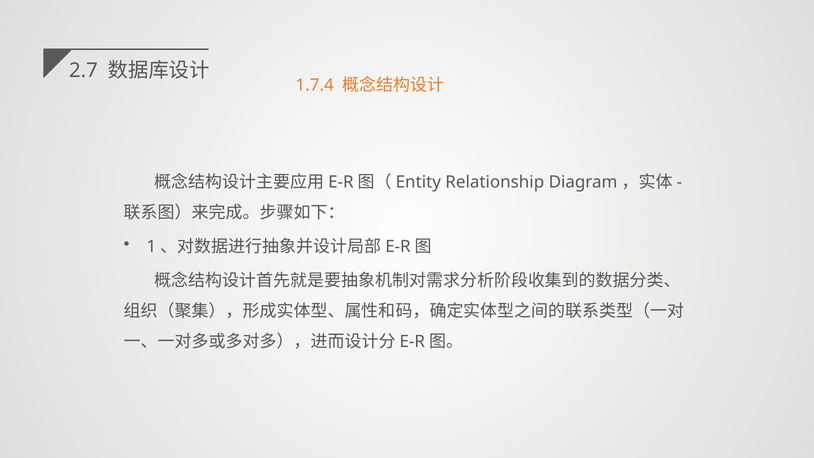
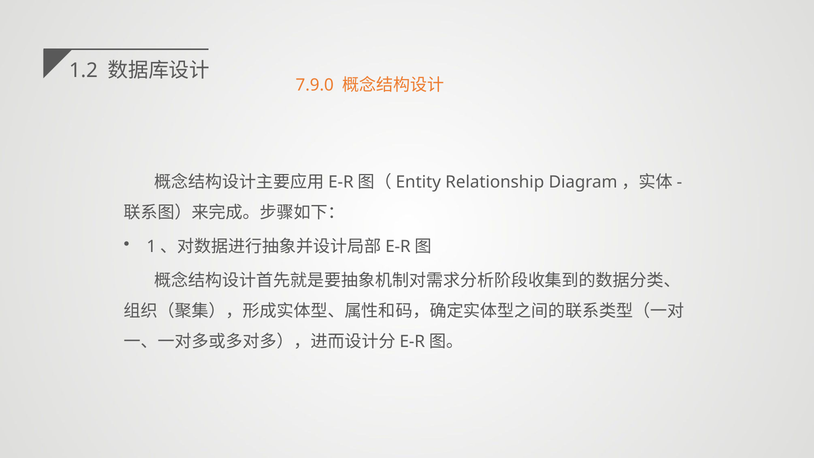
2.7: 2.7 -> 1.2 (83, 70)
1.7.4: 1.7.4 -> 7.9.0 (315, 85)
